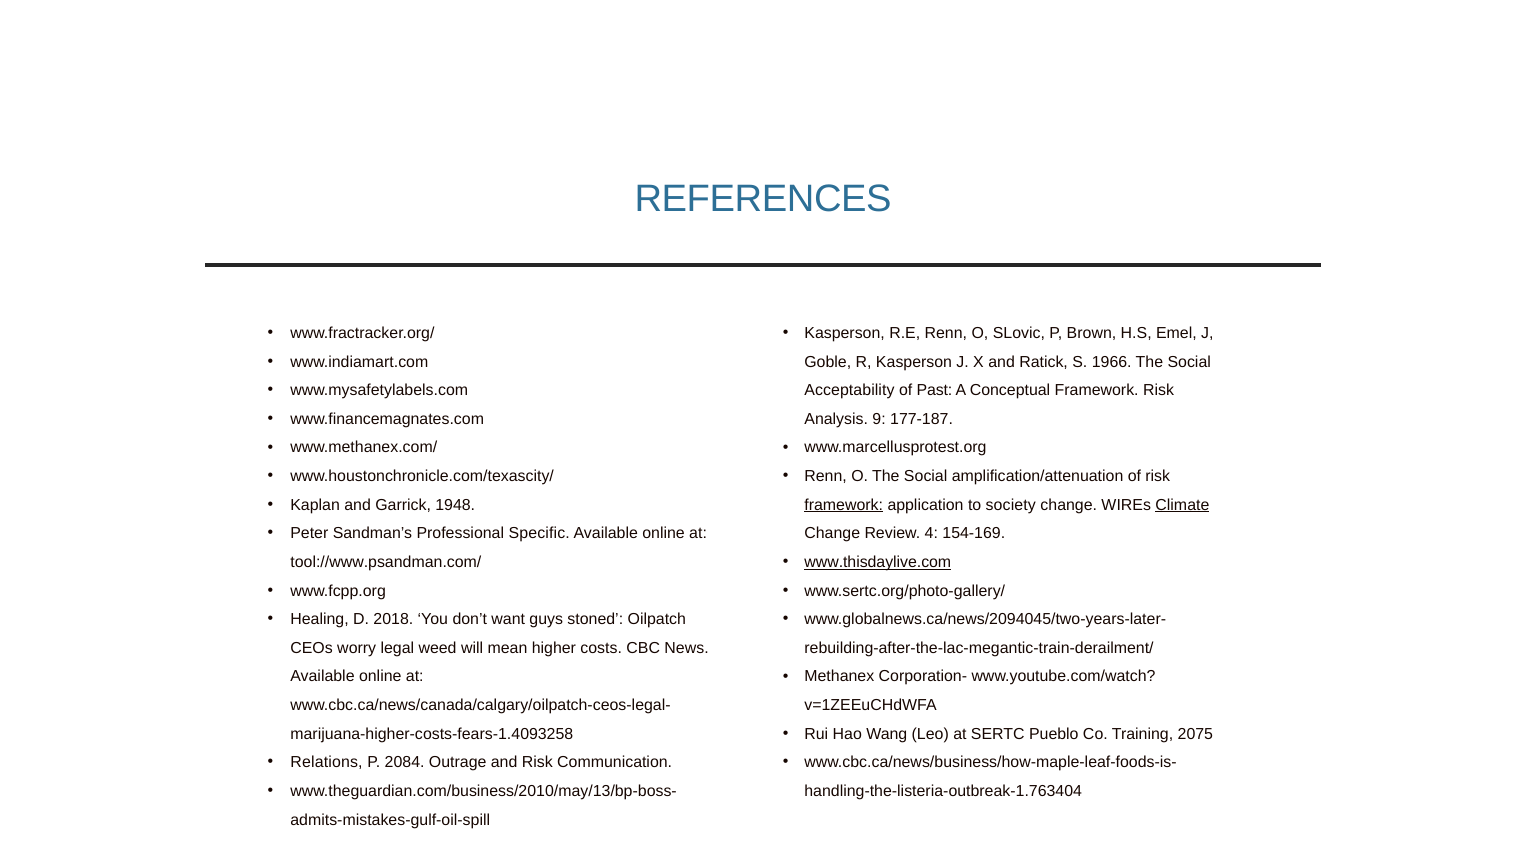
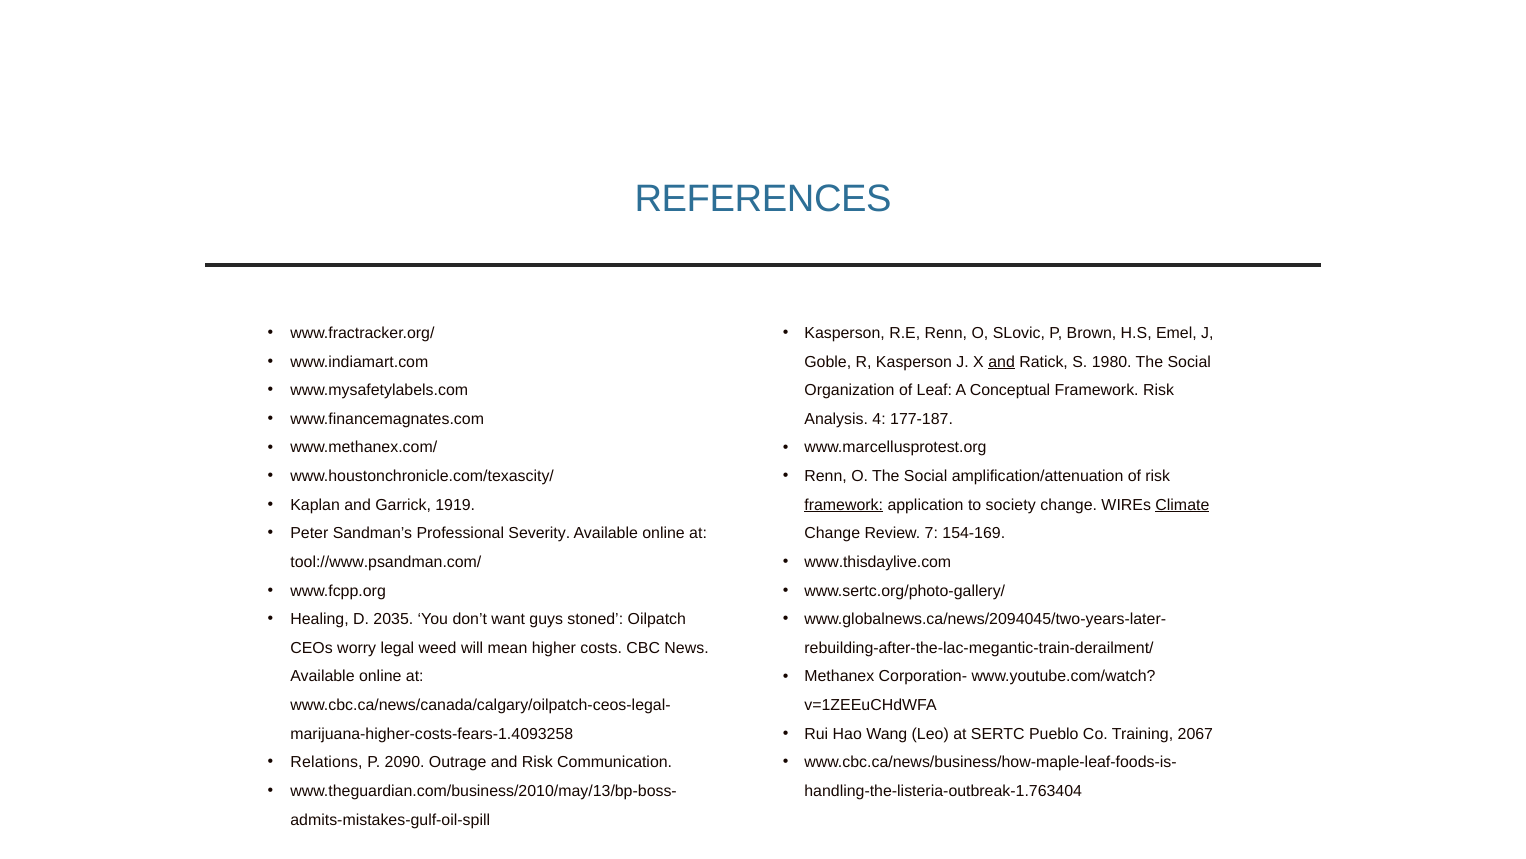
and underline: none -> present (1002, 361)
1966: 1966 -> 1980 (1112, 361)
Acceptability: Acceptability -> Organization (849, 390)
Past: Past -> Leaf (934, 390)
9: 9 -> 4 (879, 419)
1948: 1948 -> 1919 (455, 505)
Specific: Specific -> Severity (539, 533)
4: 4 -> 7 (931, 533)
www.thisdaylive.com underline: present -> none (878, 562)
2018: 2018 -> 2035 (393, 619)
2075: 2075 -> 2067 (1195, 733)
2084: 2084 -> 2090 (405, 762)
